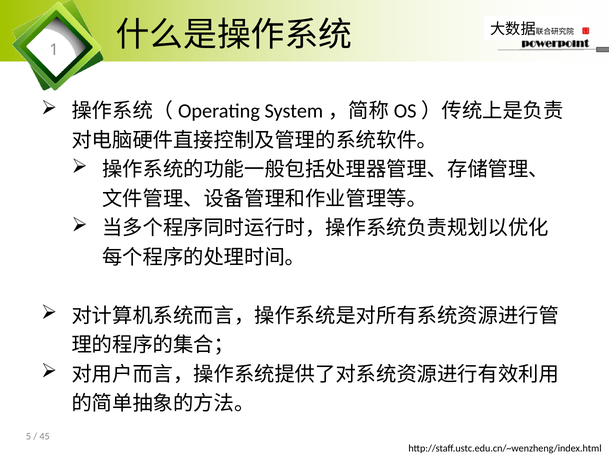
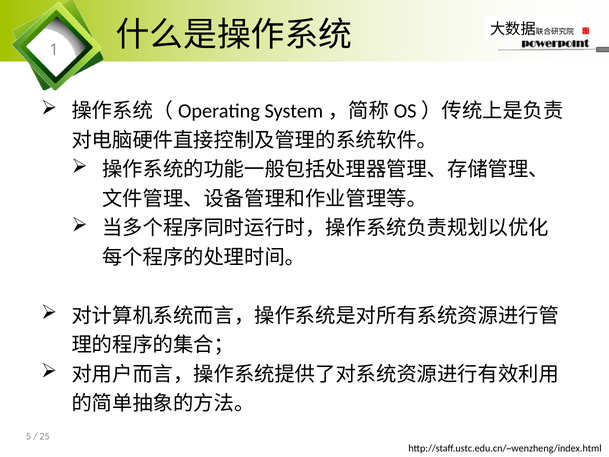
45: 45 -> 25 (45, 436)
